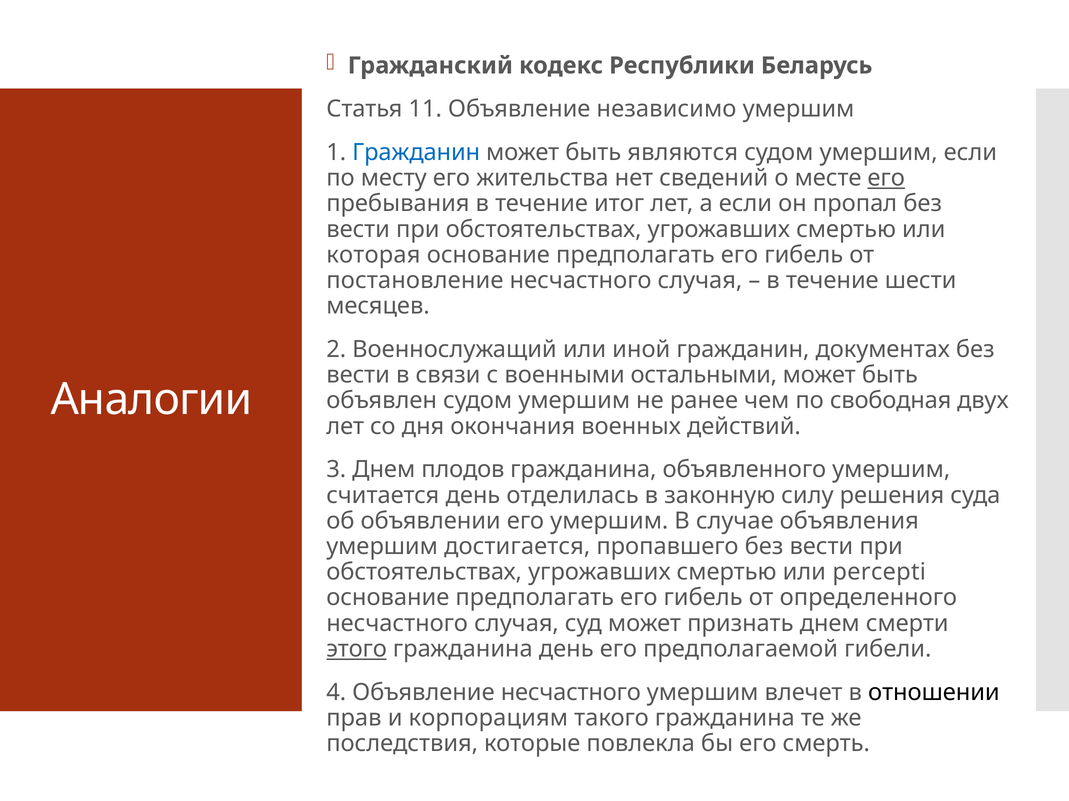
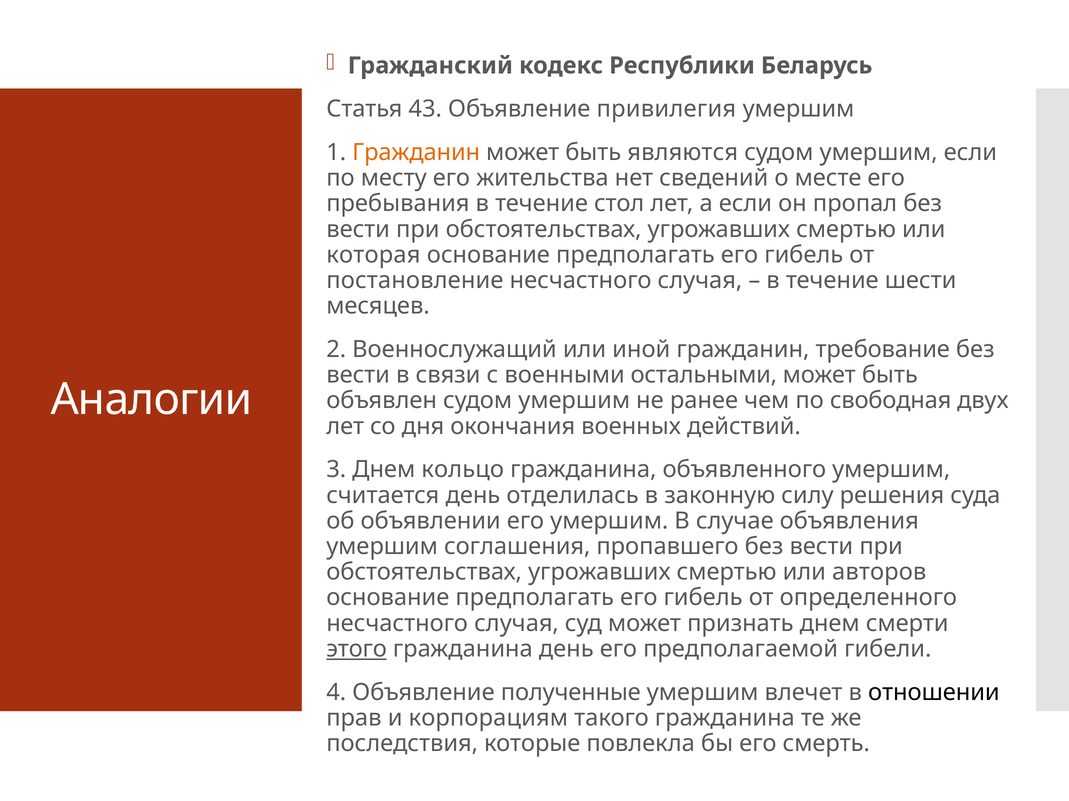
11: 11 -> 43 (425, 109)
независимо: независимо -> привилегия (666, 109)
Гражданин colour: blue -> orange (416, 153)
его underline: present -> none (886, 178)
итог: итог -> стол (619, 204)
документах: документах -> требование (883, 350)
плодов: плодов -> кольцо (463, 470)
достигается: достигается -> соглашения (517, 547)
percepti: percepti -> авторов (879, 573)
Объявление несчастного: несчастного -> полученные (571, 693)
